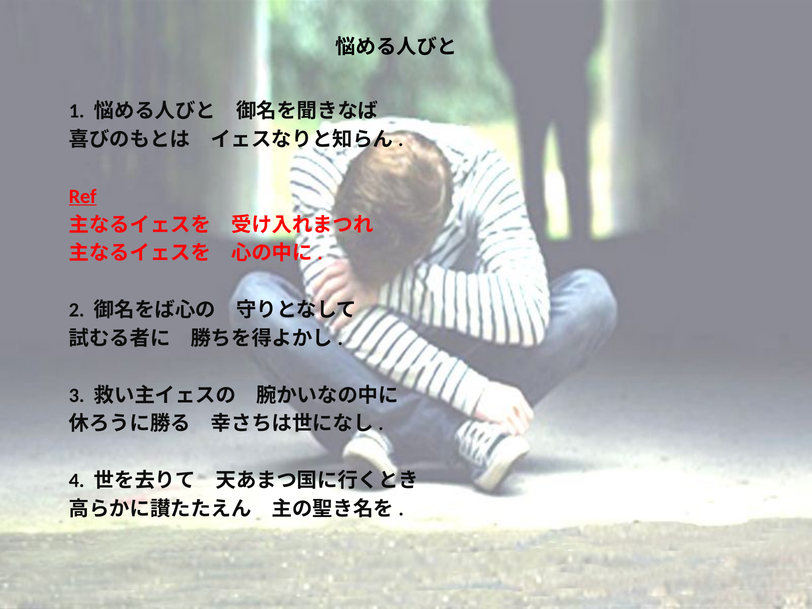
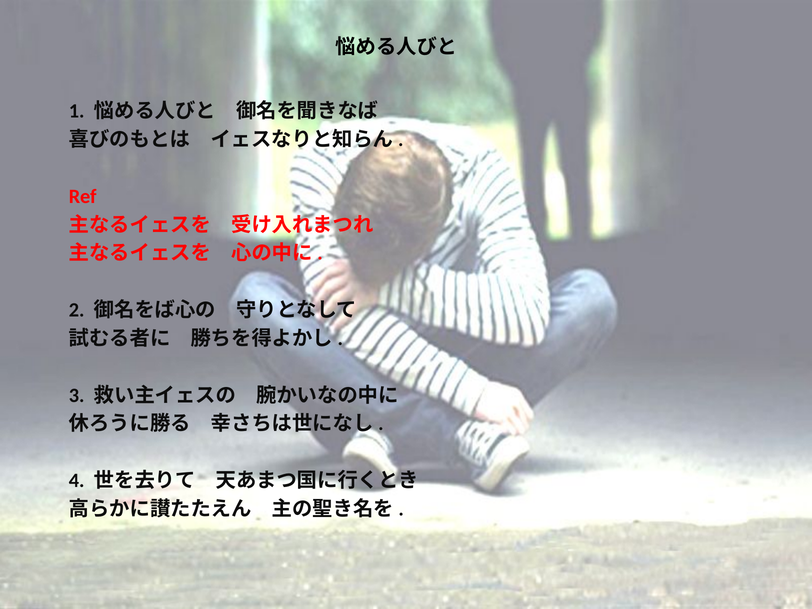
Ref underline: present -> none (83, 196)
